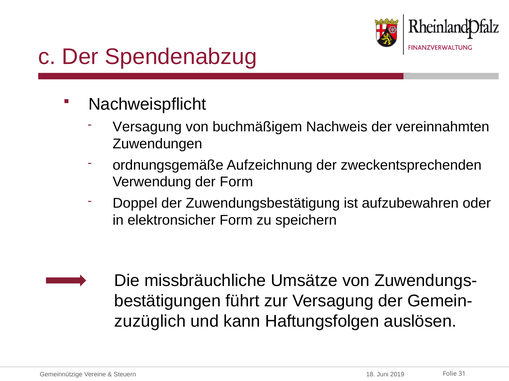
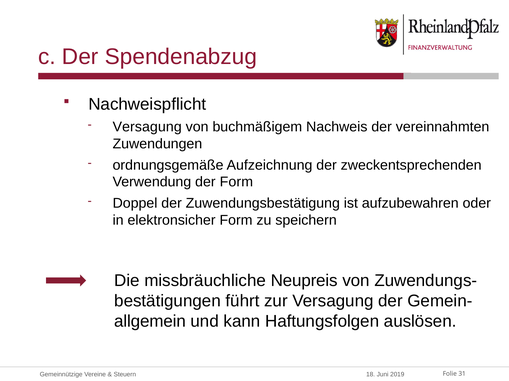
Umsätze: Umsätze -> Neupreis (304, 281)
zuzüglich: zuzüglich -> allgemein (150, 322)
